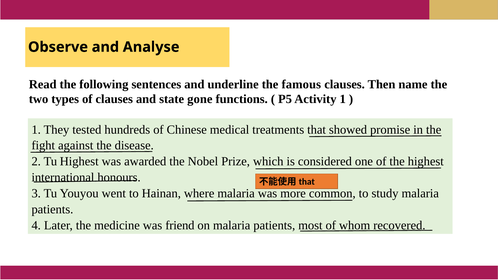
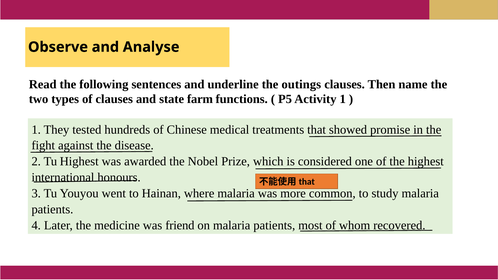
famous: famous -> outings (301, 84)
gone: gone -> farm (200, 99)
